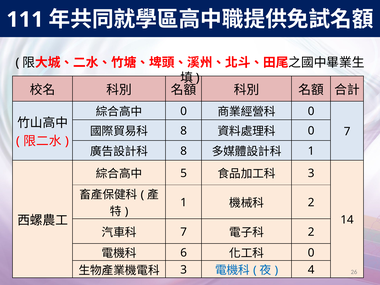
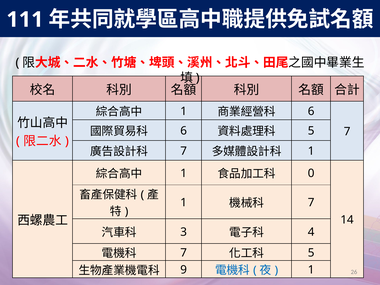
0: 0 -> 1 (184, 111)
0: 0 -> 6 (311, 111)
8: 8 -> 6 (184, 131)
0: 0 -> 5 (311, 131)
8: 8 -> 7 (184, 151)
5: 5 -> 1 (184, 173)
3: 3 -> 0 (311, 173)
2: 2 -> 7 (311, 203)
7: 7 -> 3 (184, 232)
2: 2 -> 4 (311, 232)
6: 6 -> 7 (184, 253)
0: 0 -> 5 (311, 253)
3: 3 -> 9 (184, 270)
4: 4 -> 1 (311, 270)
